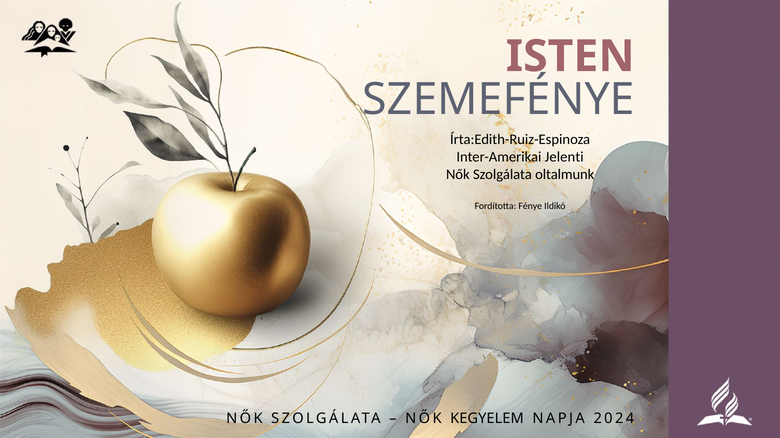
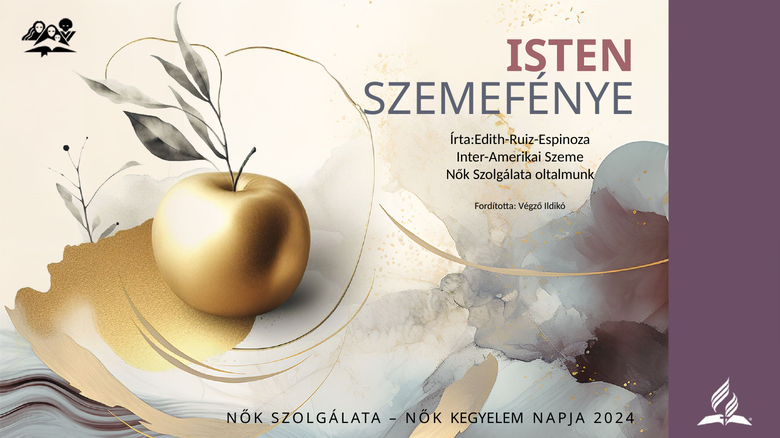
Jelenti: Jelenti -> Szeme (564, 157)
Fénye: Fénye -> Végző (530, 206)
